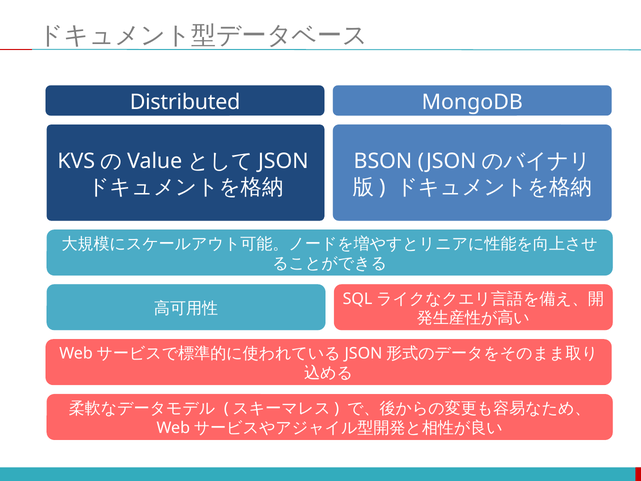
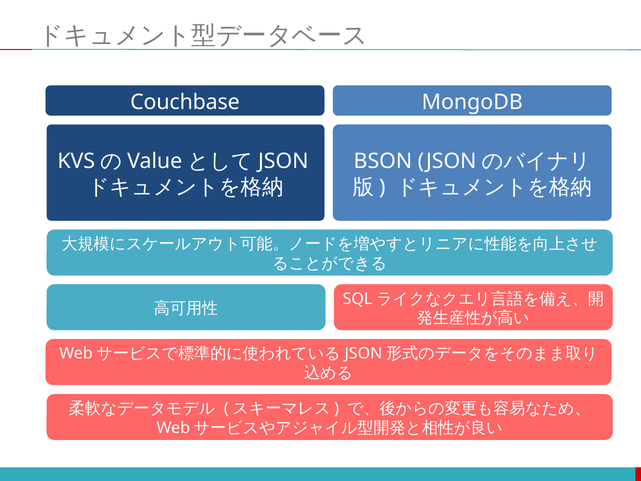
Distributed: Distributed -> Couchbase (185, 102)
